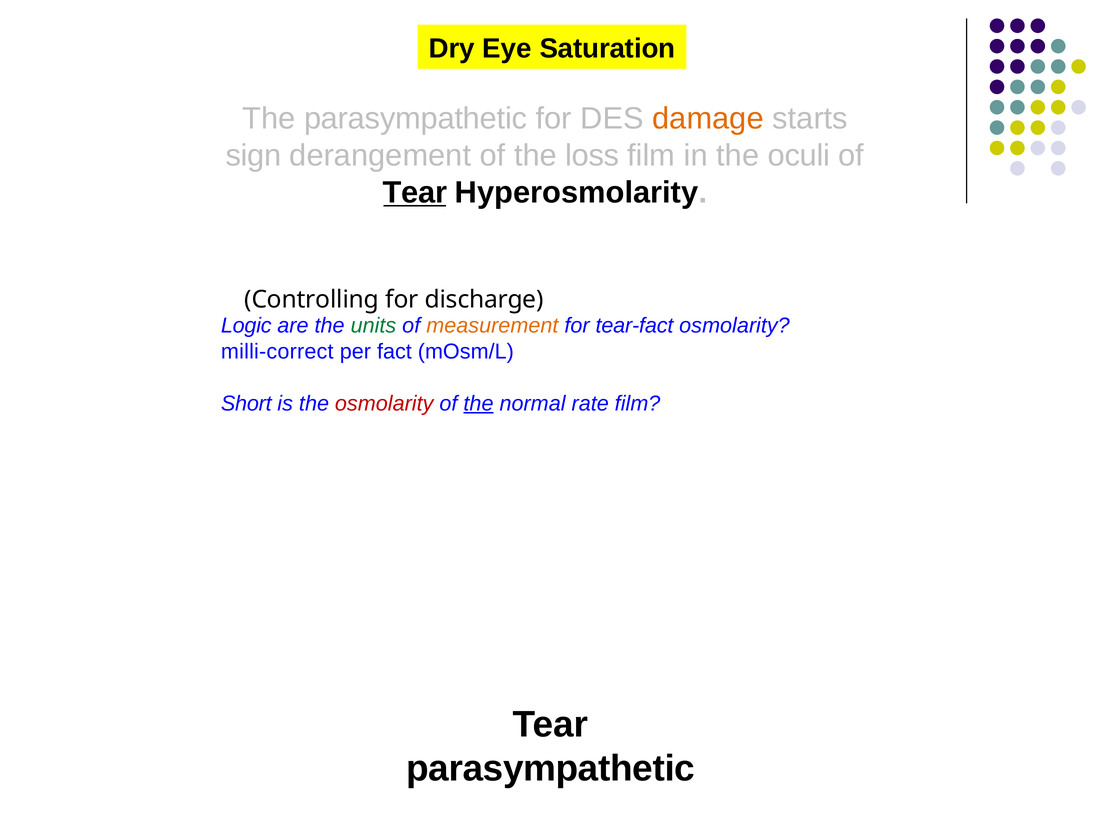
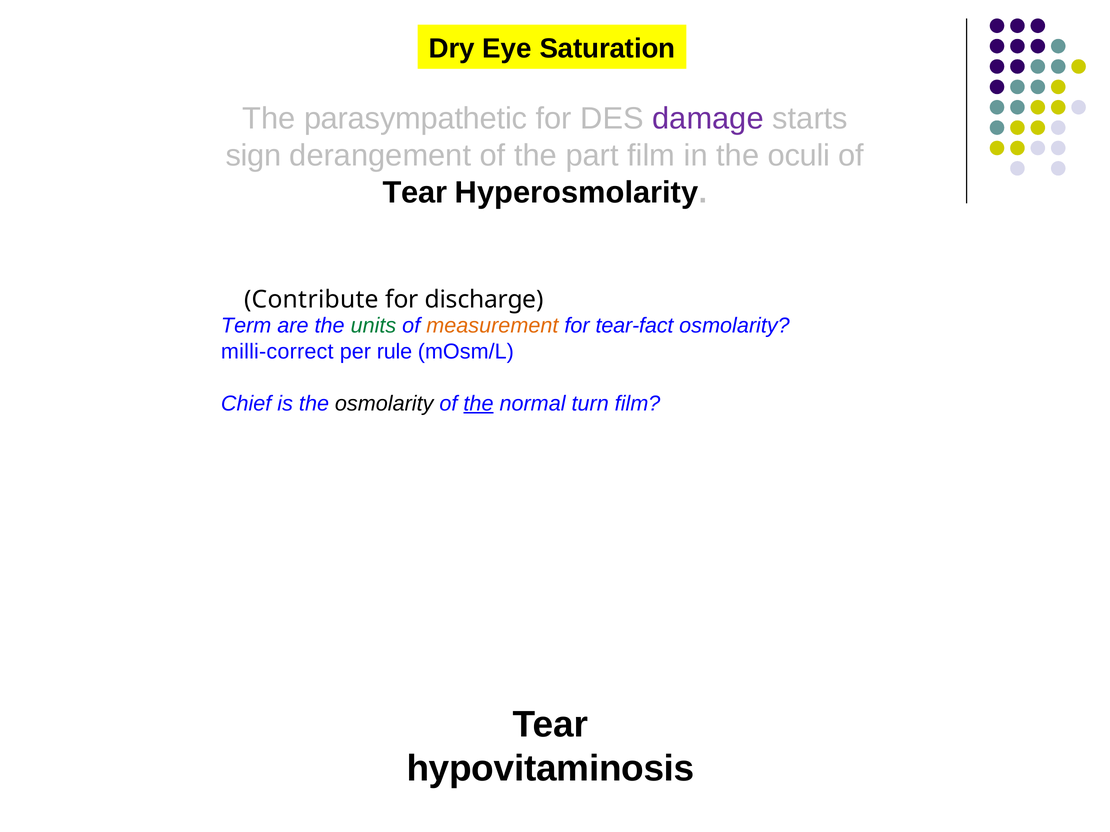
damage colour: orange -> purple (708, 119)
loss: loss -> part (592, 156)
Tear underline: present -> none (415, 193)
Controlling: Controlling -> Contribute (311, 300)
Logic: Logic -> Term (246, 326)
fact: fact -> rule (395, 352)
Short: Short -> Chief (246, 404)
osmolarity colour: red -> black (384, 404)
rate: rate -> turn (590, 404)
parasympathetic: parasympathetic -> hypovitaminosis (551, 769)
